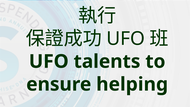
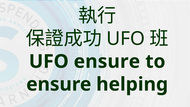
UFO talents: talents -> ensure (107, 61)
